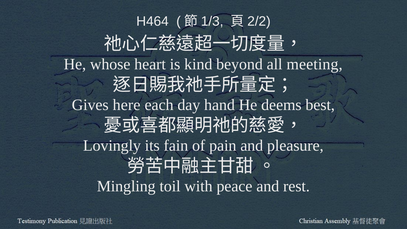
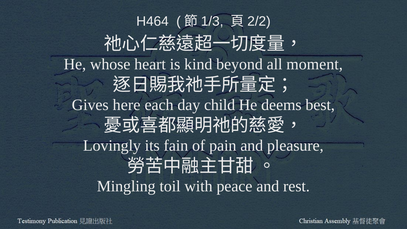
meeting: meeting -> moment (315, 64)
hand: hand -> child (220, 105)
